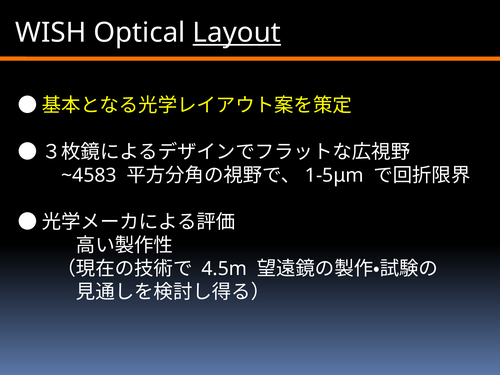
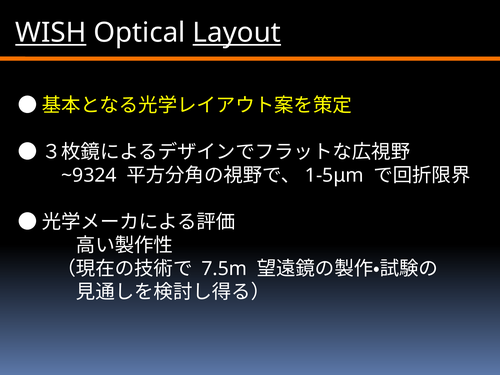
WISH underline: none -> present (51, 33)
~4583: ~4583 -> ~9324 (89, 175)
4.5m: 4.5m -> 7.5m (224, 269)
